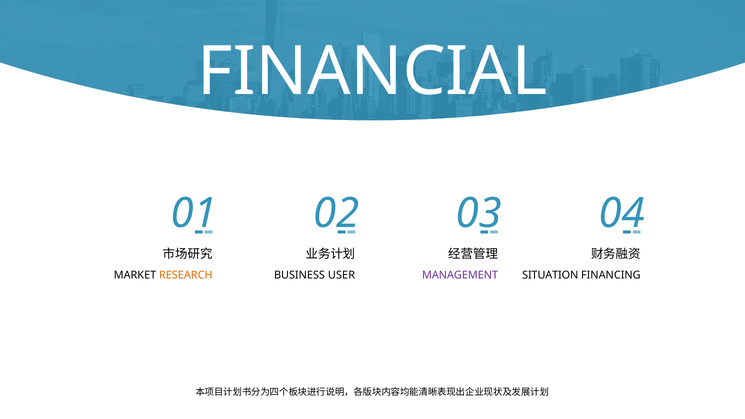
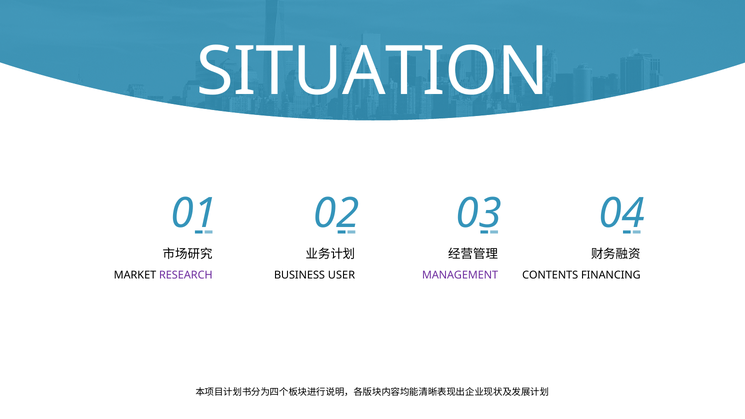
FINANCIAL: FINANCIAL -> SITUATION (373, 72)
RESEARCH colour: orange -> purple (186, 275)
SITUATION: SITUATION -> CONTENTS (550, 275)
